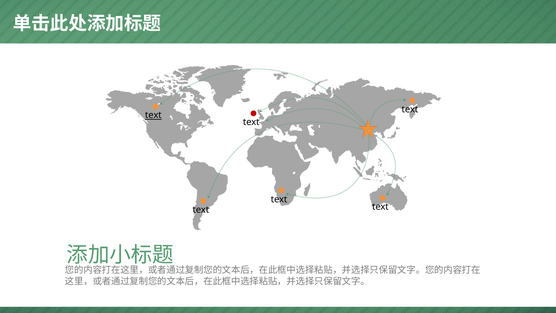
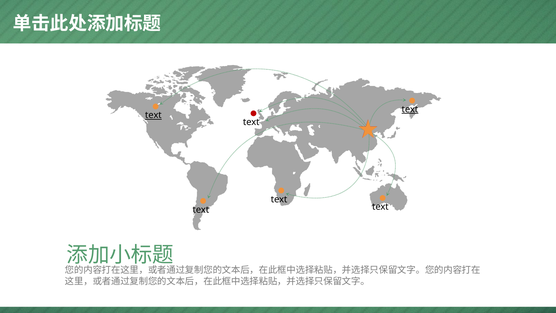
text underline: none -> present (410, 109)
